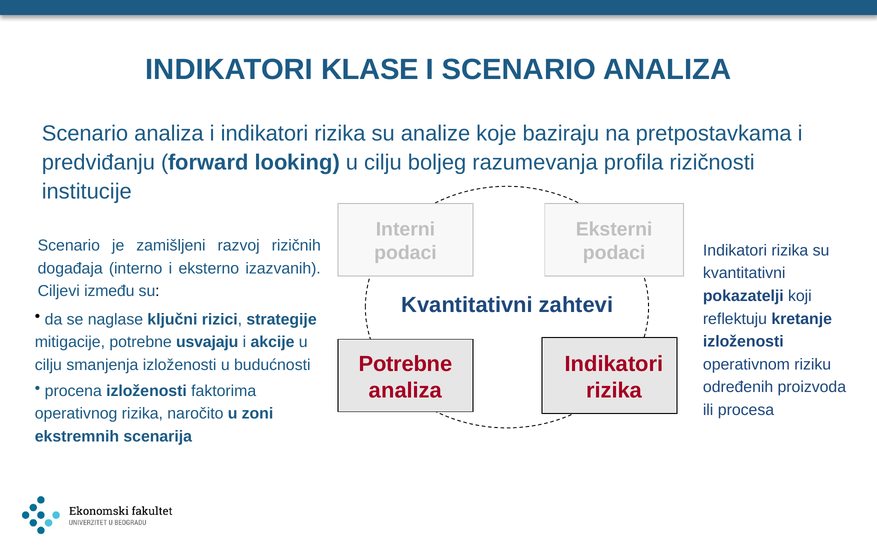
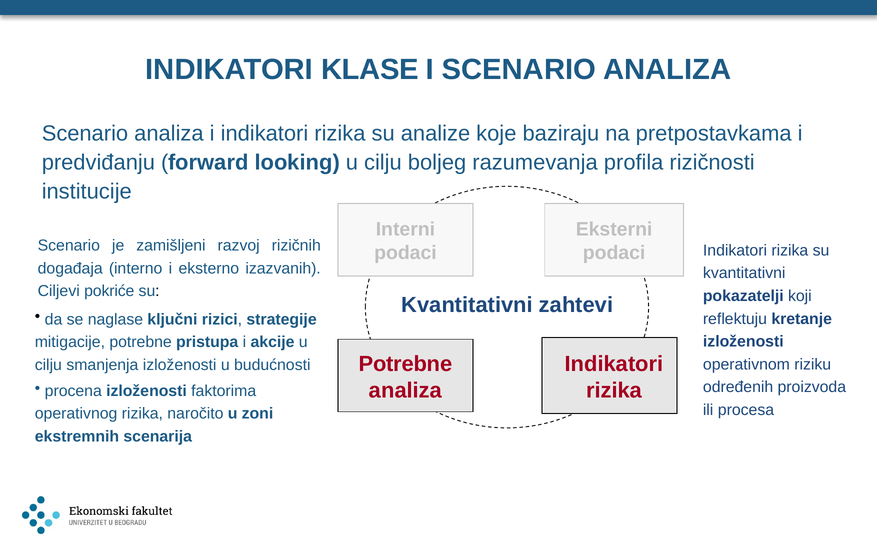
između: između -> pokriće (109, 291)
usvajaju: usvajaju -> pristupa (207, 342)
